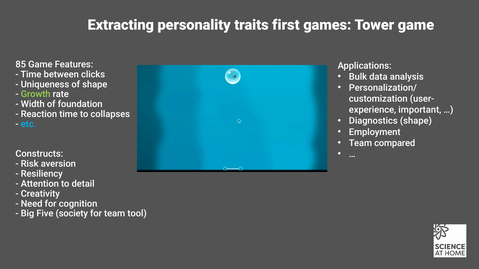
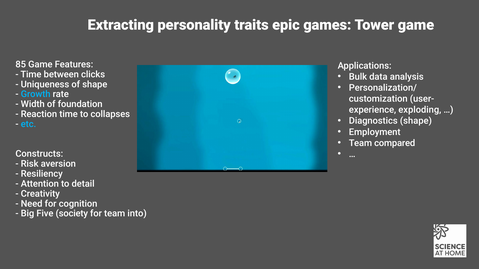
first: first -> epic (286, 25)
Growth colour: light green -> light blue (36, 94)
important: important -> exploding (420, 110)
tool: tool -> into (137, 214)
